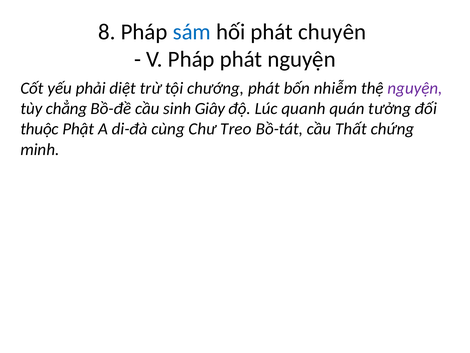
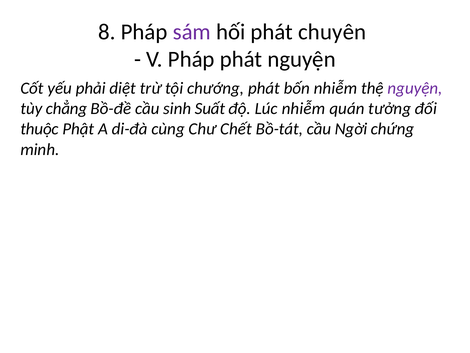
sám colour: blue -> purple (192, 32)
Giây: Giây -> Suất (210, 108)
Lúc quanh: quanh -> nhiễm (304, 108)
Treo: Treo -> Chết (236, 129)
Thất: Thất -> Ngời (351, 129)
